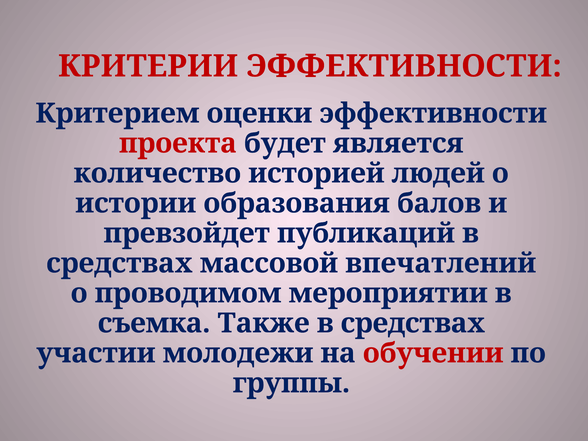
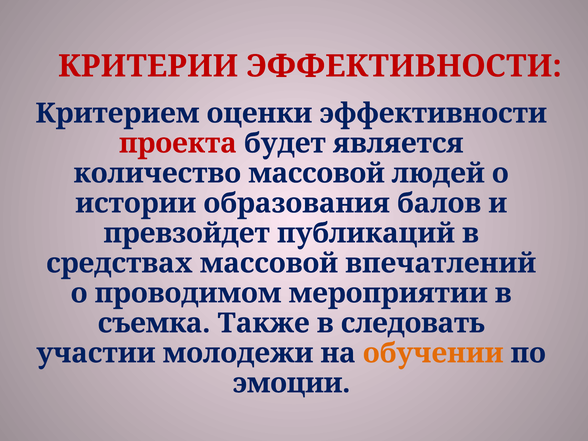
количество историей: историей -> массовой (317, 173)
Также в средствах: средствах -> следовать (413, 323)
обучении colour: red -> orange (433, 353)
группы: группы -> эмоции (291, 383)
